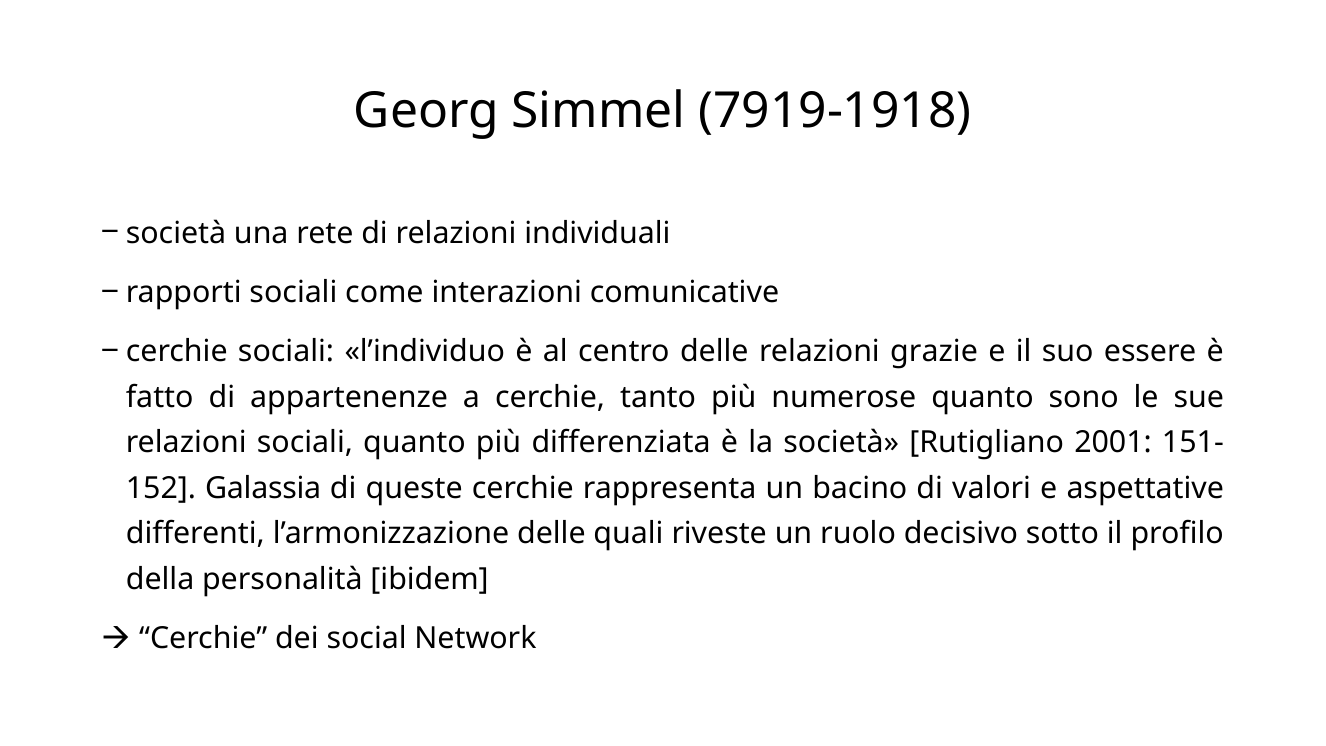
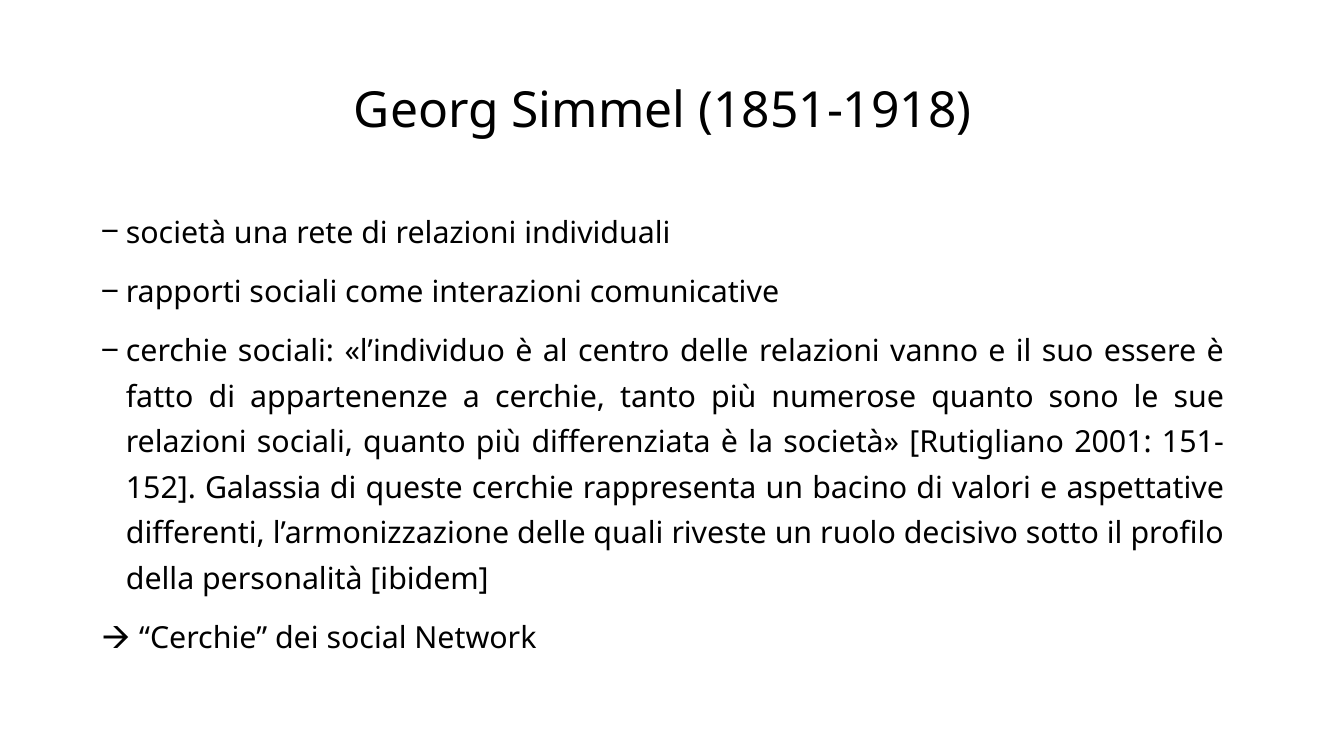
7919-1918: 7919-1918 -> 1851-1918 (835, 111)
grazie: grazie -> vanno (934, 352)
